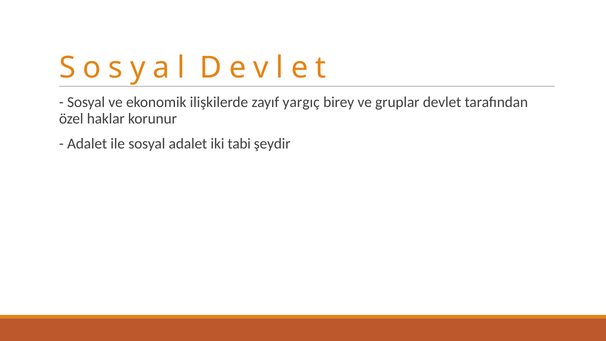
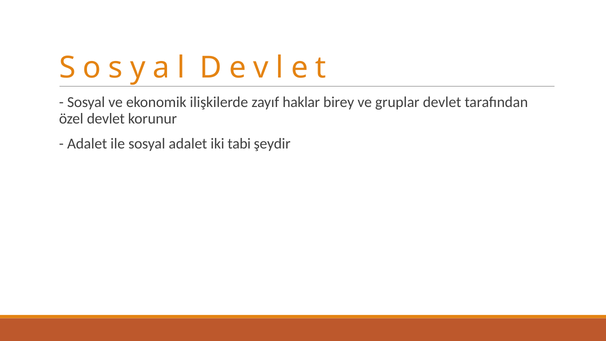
yargıç: yargıç -> haklar (301, 102)
özel haklar: haklar -> devlet (106, 118)
